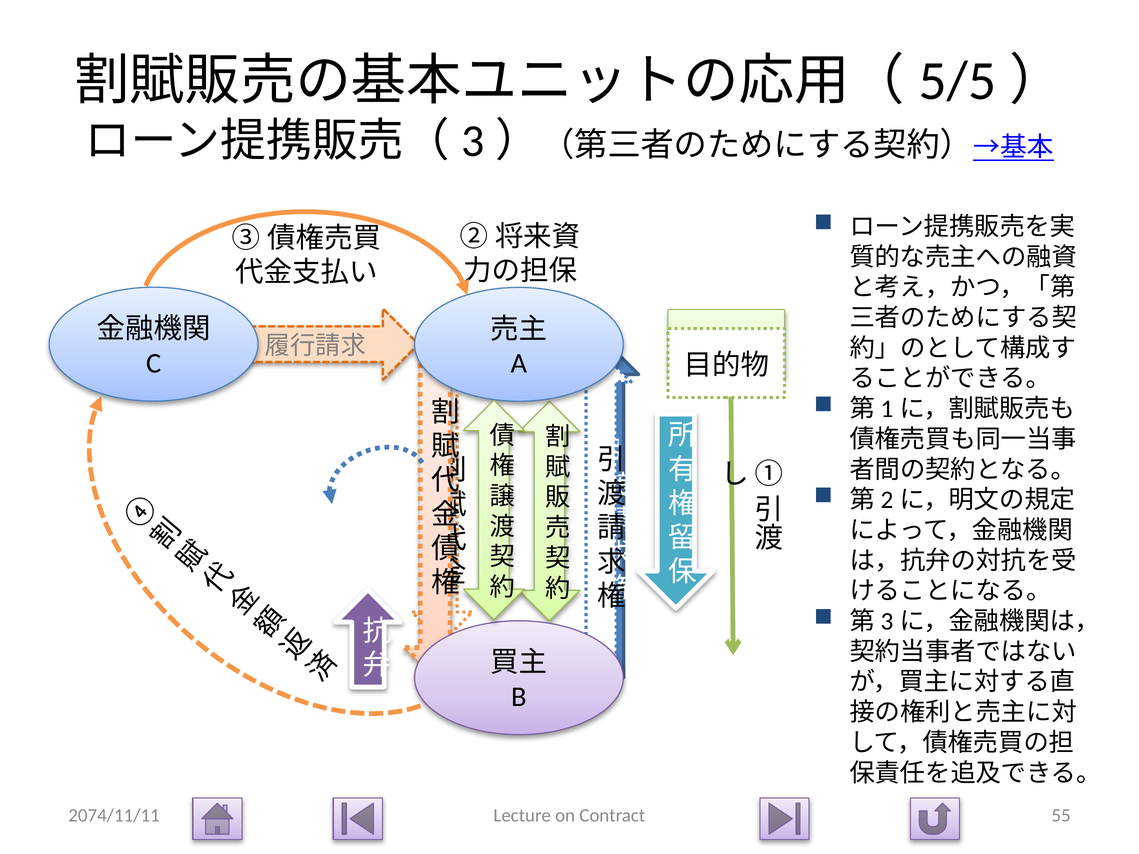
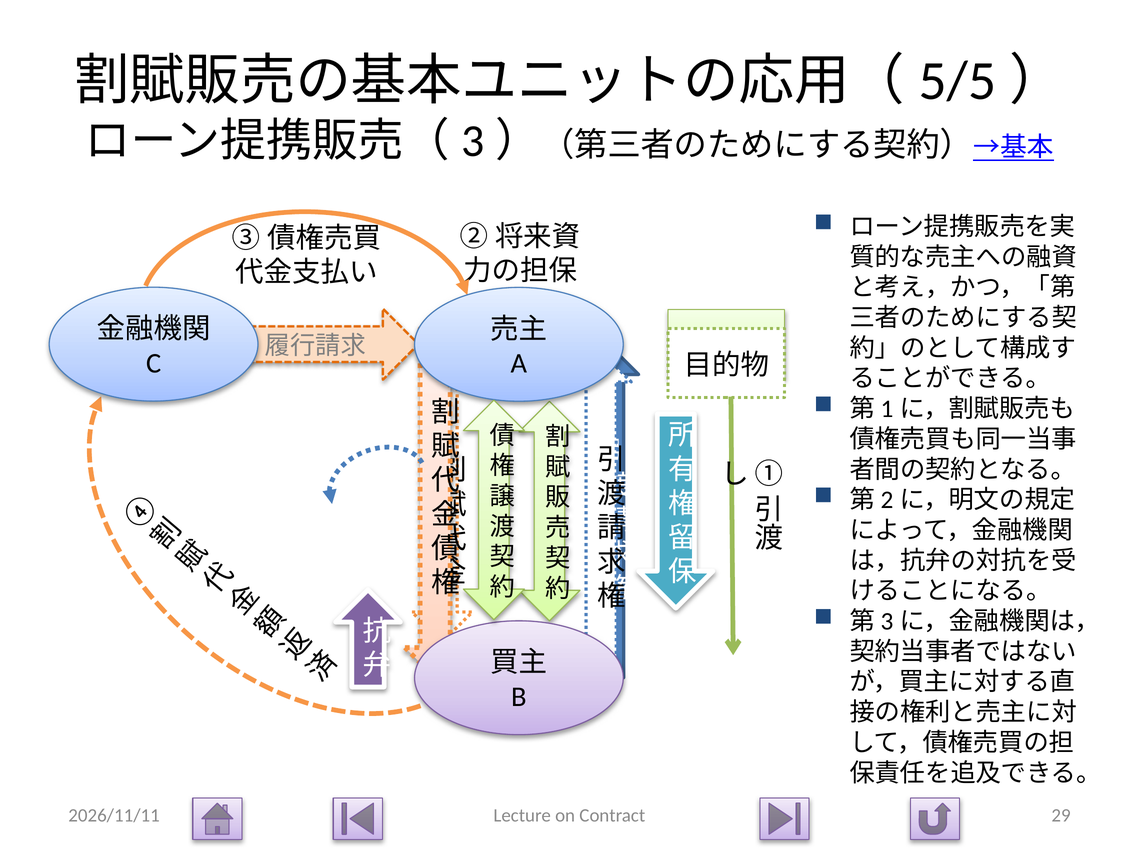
2074/11/11: 2074/11/11 -> 2026/11/11 (114, 816)
55: 55 -> 29 (1061, 816)
